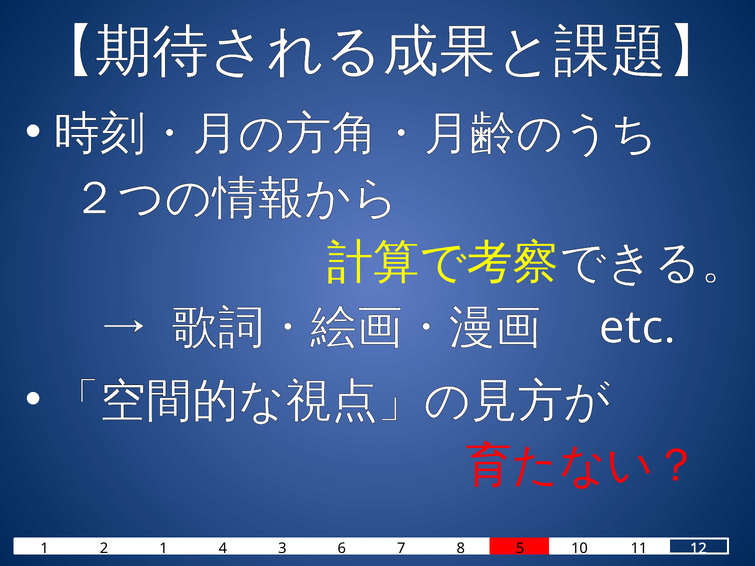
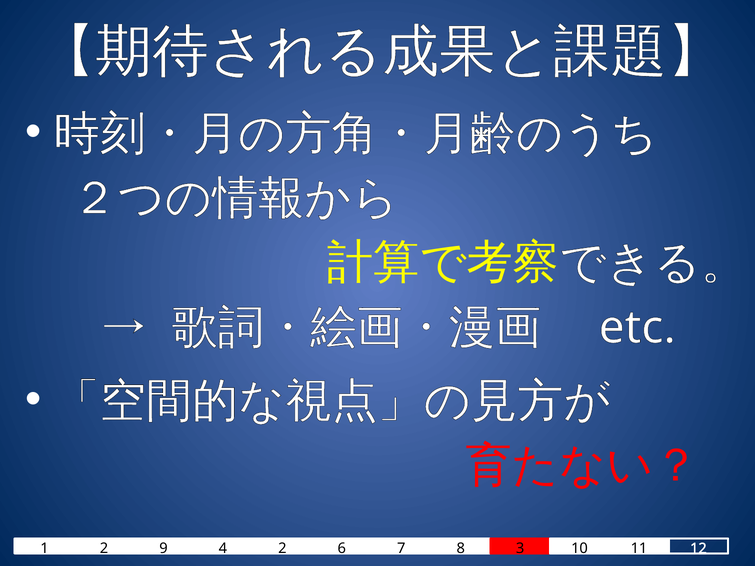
2 1: 1 -> 9 (163, 549)
4 3: 3 -> 2 (282, 549)
5: 5 -> 3 (520, 549)
